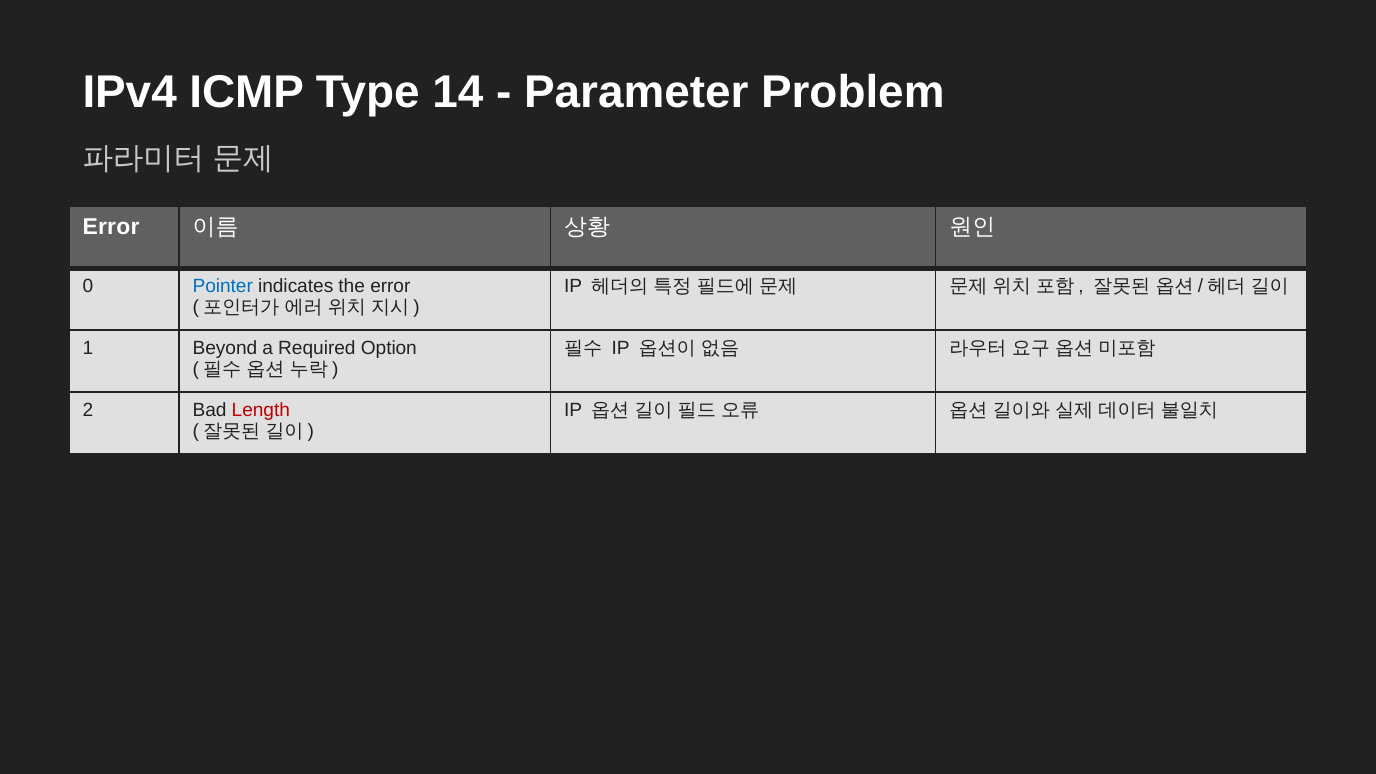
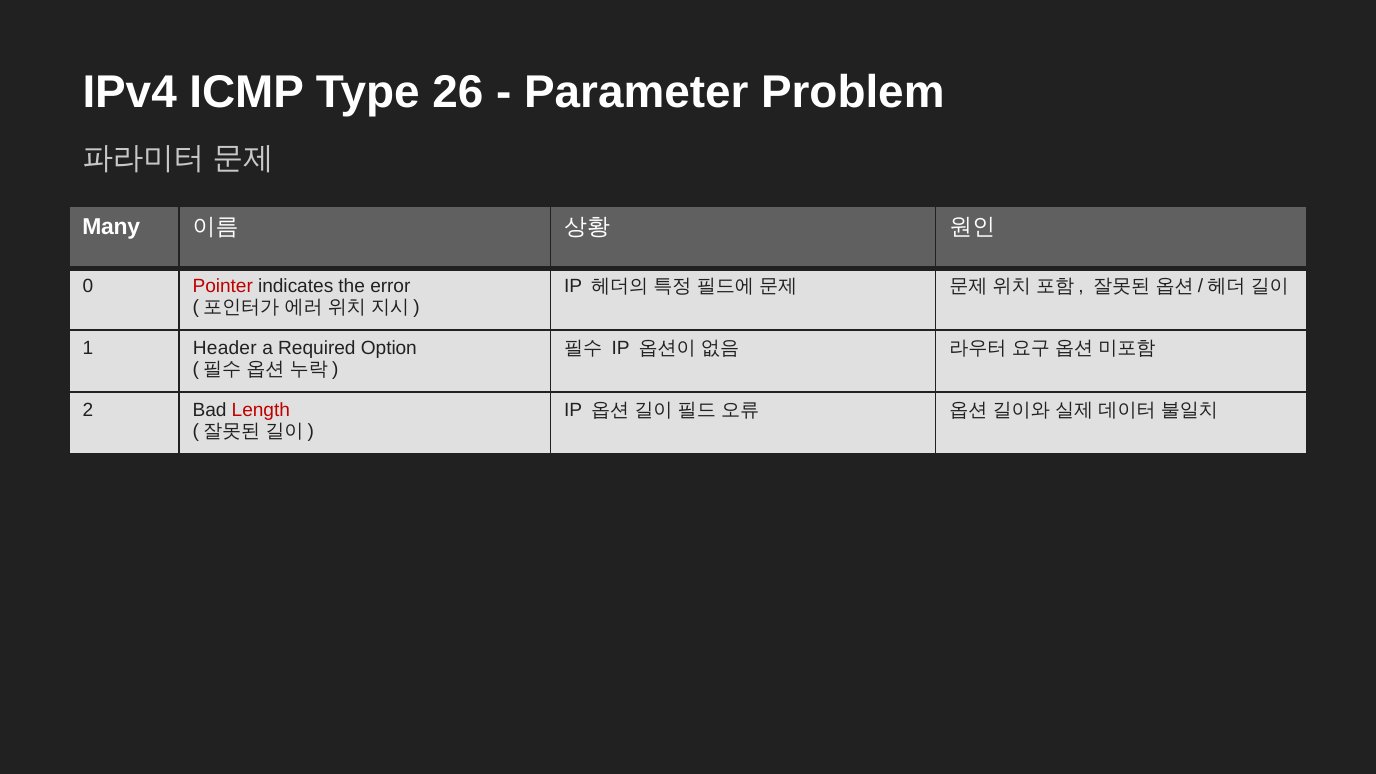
14: 14 -> 26 (458, 93)
Error: Error -> Many (111, 227)
Pointer colour: blue -> red (223, 286)
Beyond: Beyond -> Header (225, 348)
